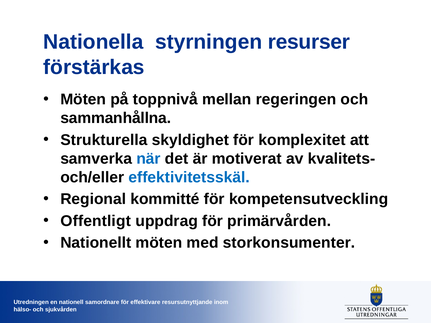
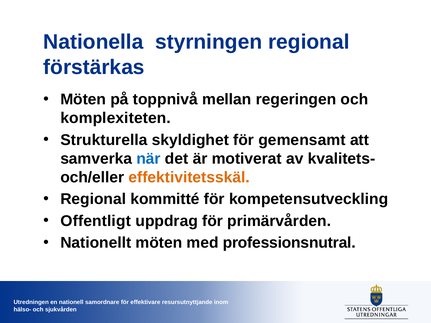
styrningen resurser: resurser -> regional (309, 42)
sammanhållna: sammanhållna -> komplexiteten (116, 118)
komplexitet: komplexitet -> gemensamt (302, 140)
effektivitetsskäl colour: blue -> orange (189, 178)
storkonsumenter: storkonsumenter -> professionsnutral (289, 243)
